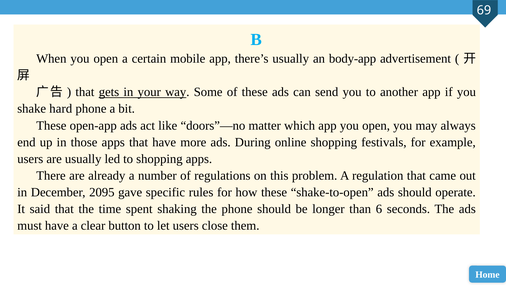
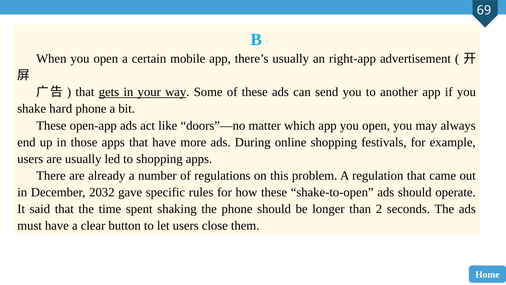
body-app: body-app -> right-app (352, 59)
2095: 2095 -> 2032 (102, 192)
6: 6 -> 2 (379, 209)
